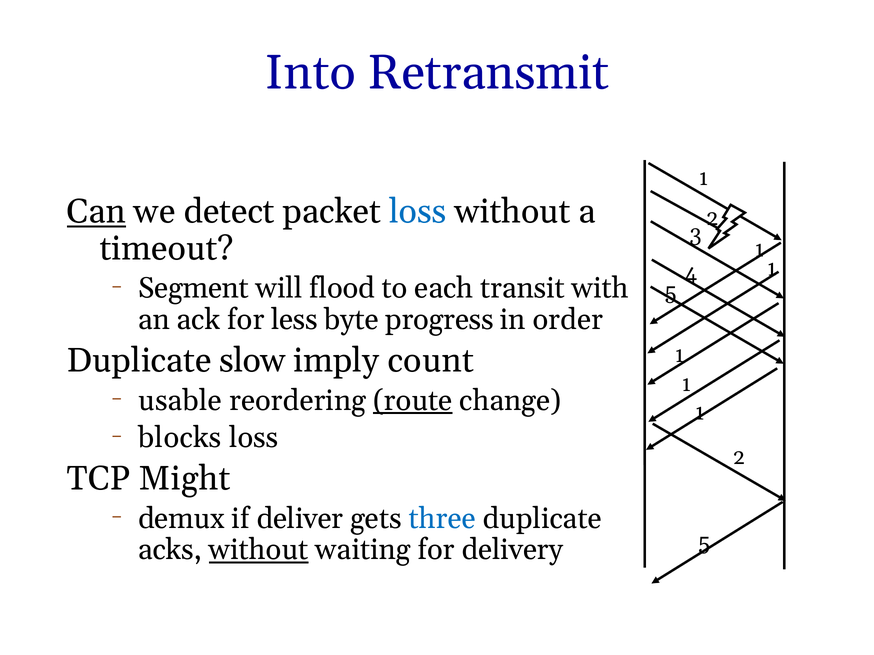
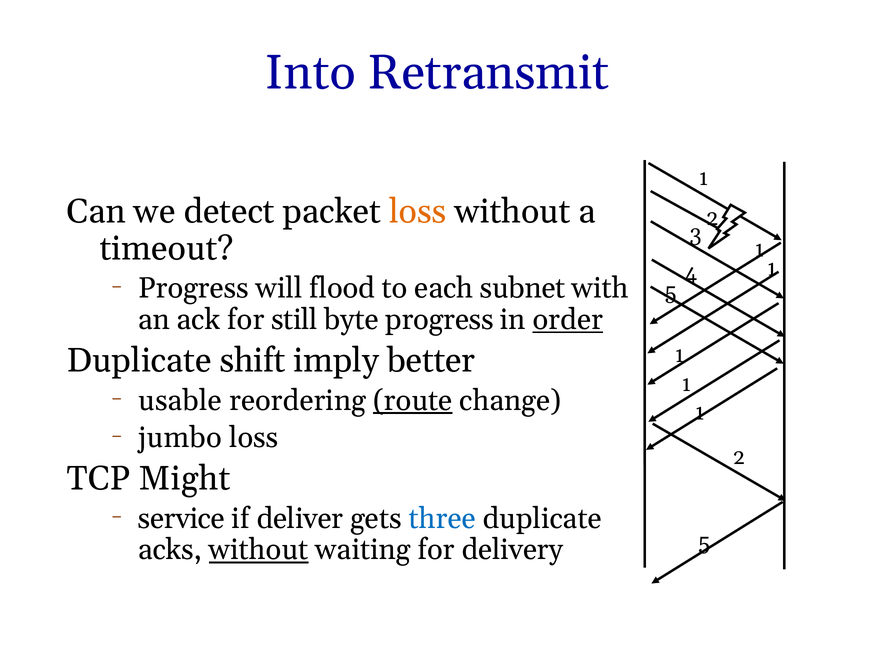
Can underline: present -> none (96, 212)
loss colour: blue -> orange (418, 212)
Segment: Segment -> Progress (193, 289)
transit: transit -> subnet (523, 289)
less: less -> still (294, 320)
order underline: none -> present (568, 320)
slow: slow -> shift (253, 361)
count: count -> better (431, 361)
blocks: blocks -> jumbo (180, 438)
demux: demux -> service (181, 519)
